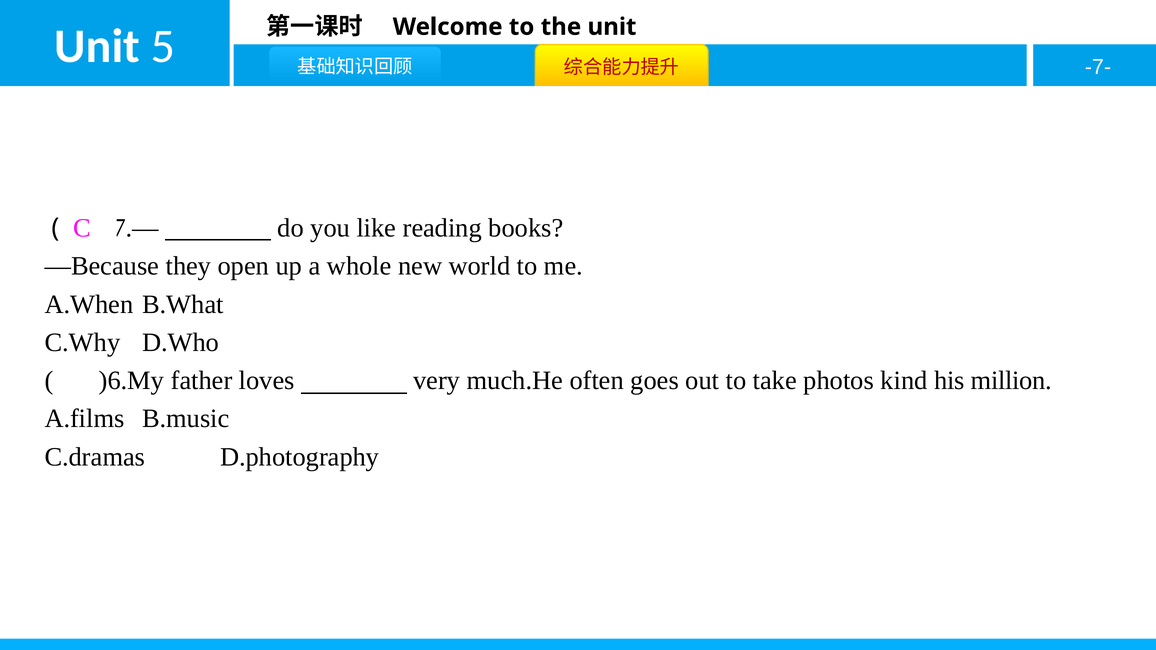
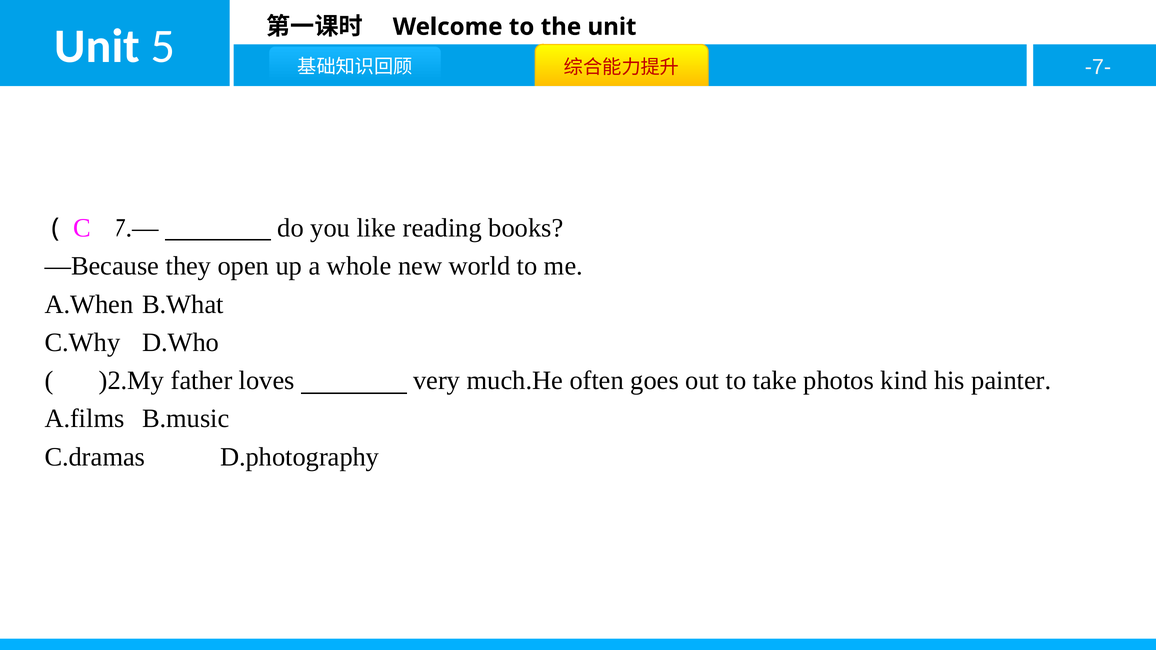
)6.My: )6.My -> )2.My (131, 381)
million: million -> painter (1011, 381)
